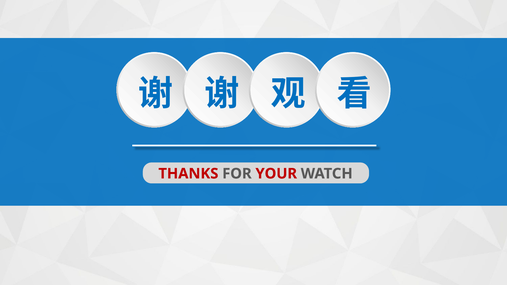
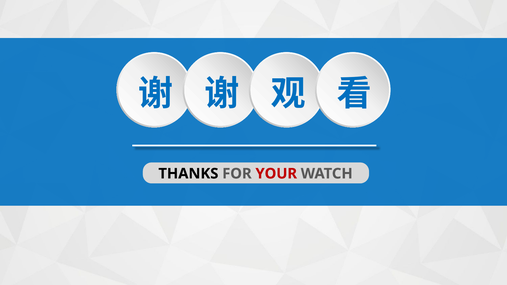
THANKS colour: red -> black (188, 174)
